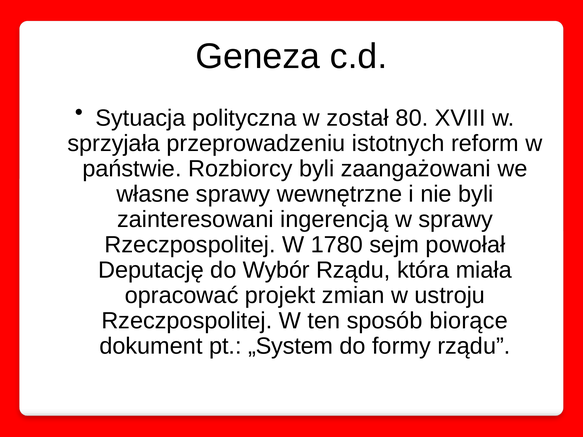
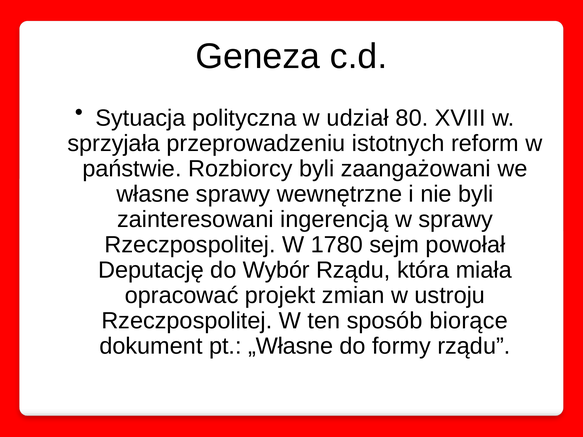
został: został -> udział (358, 118)
„System: „System -> „Własne (291, 346)
